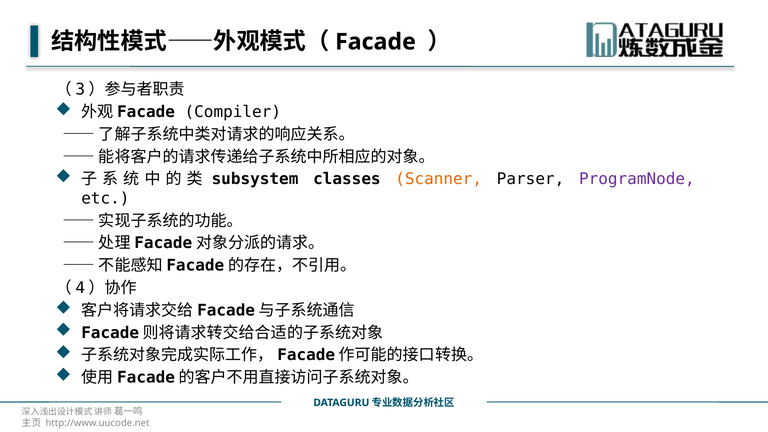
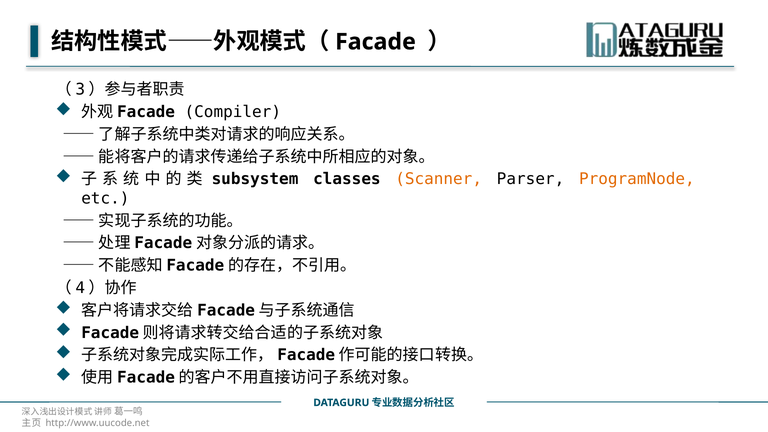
ProgramNode colour: purple -> orange (637, 179)
